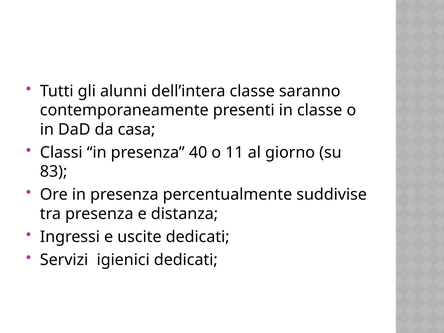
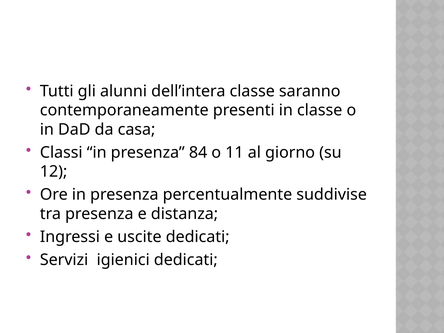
40: 40 -> 84 (198, 152)
83: 83 -> 12 (54, 172)
